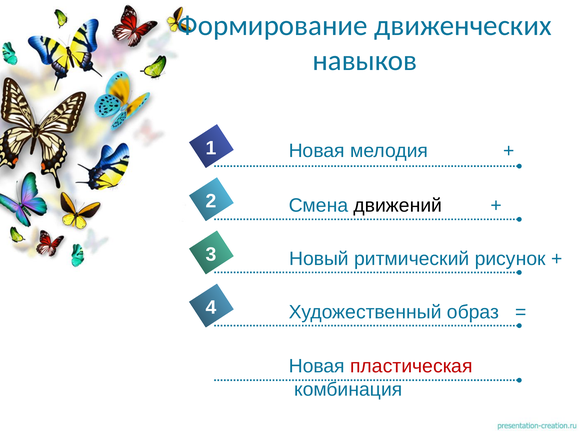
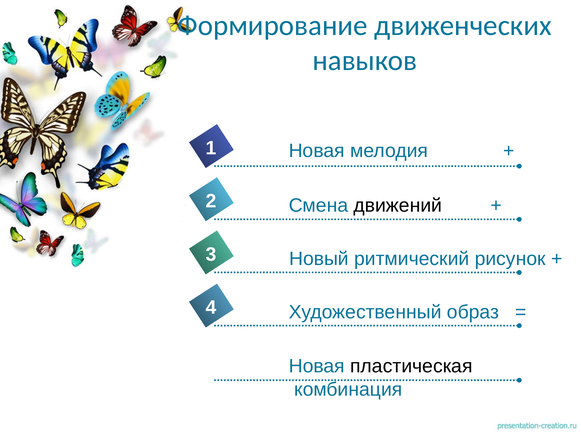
пластическая colour: red -> black (411, 367)
